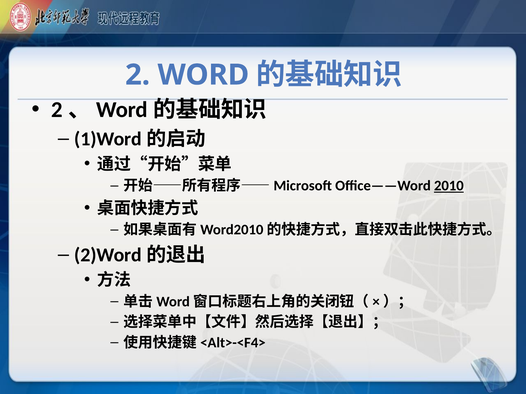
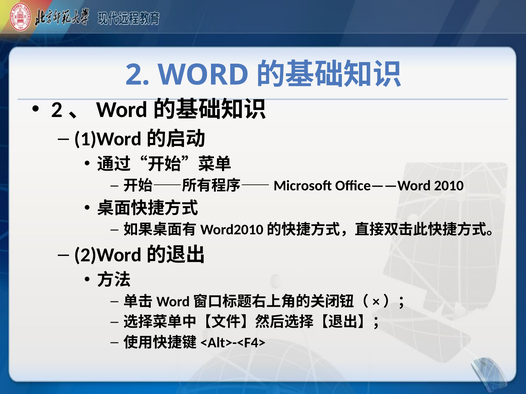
2010 underline: present -> none (449, 186)
